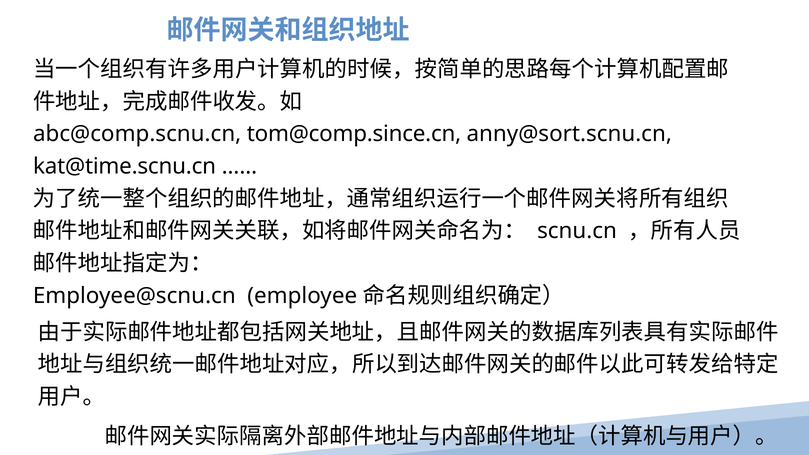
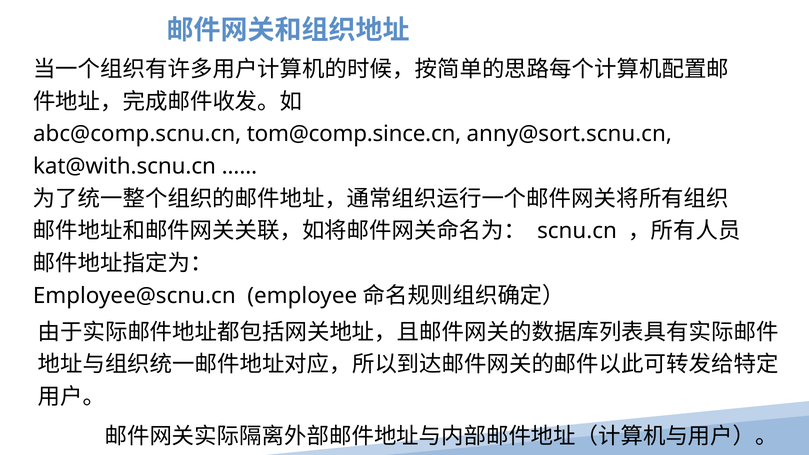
kat@time.scnu.cn: kat@time.scnu.cn -> kat@with.scnu.cn (124, 166)
